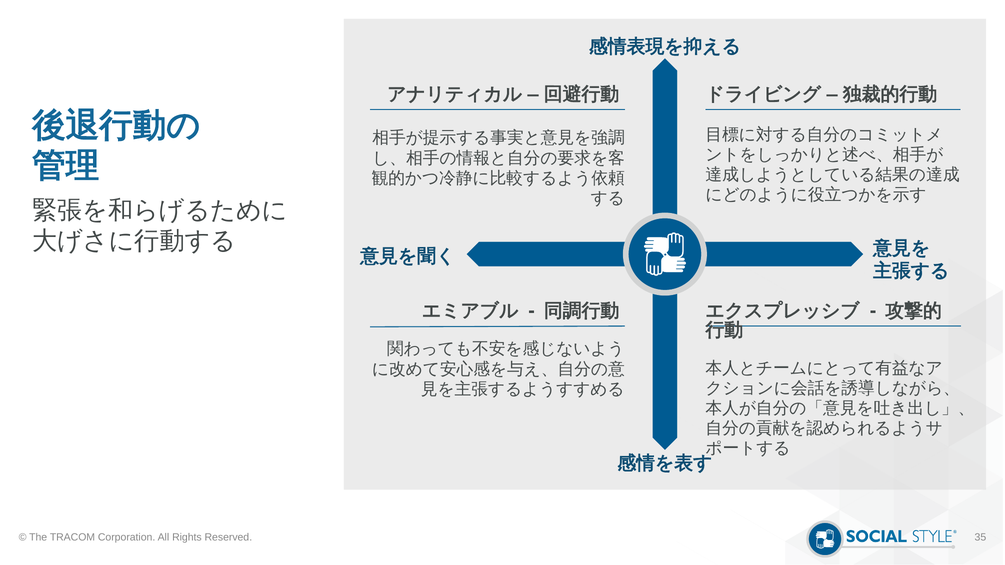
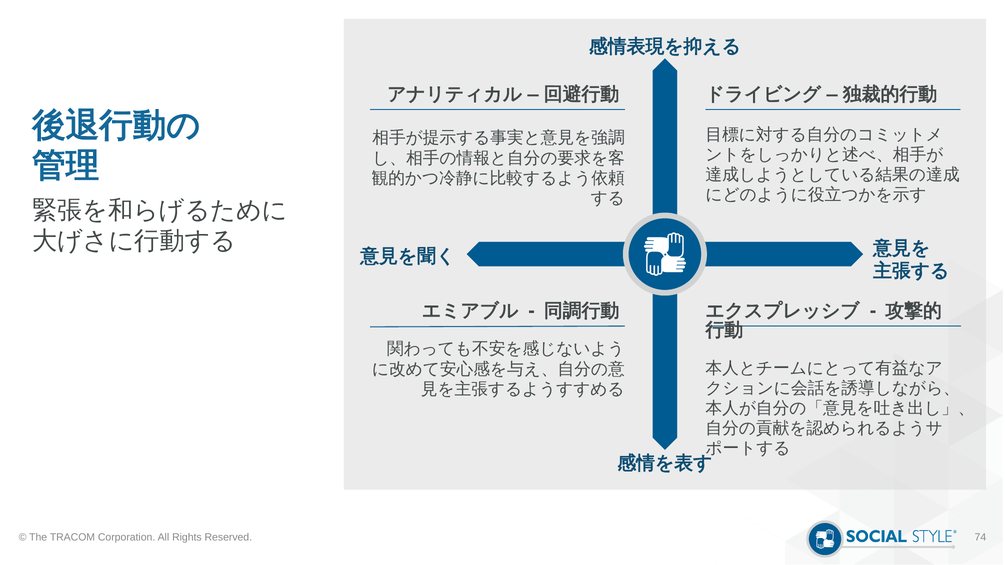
35: 35 -> 74 (980, 538)
